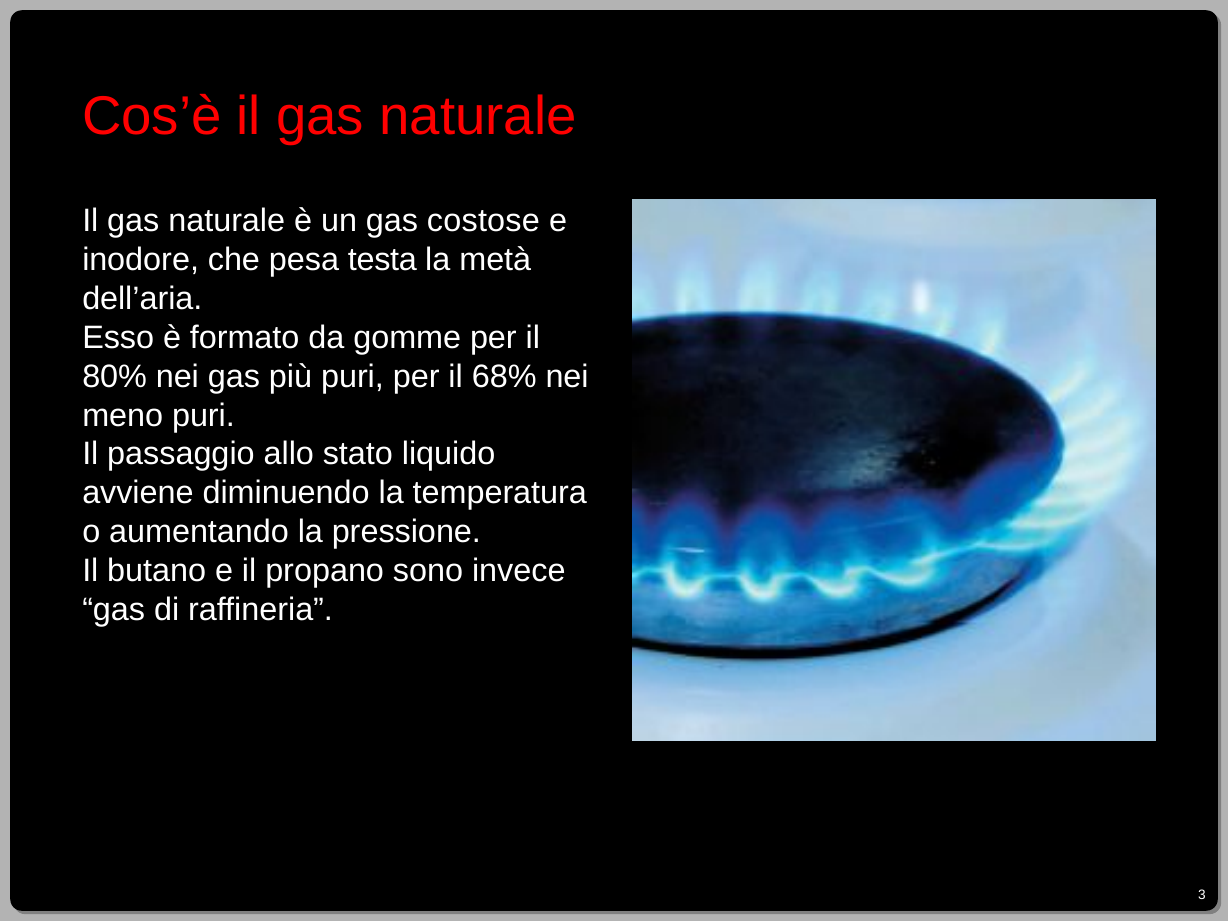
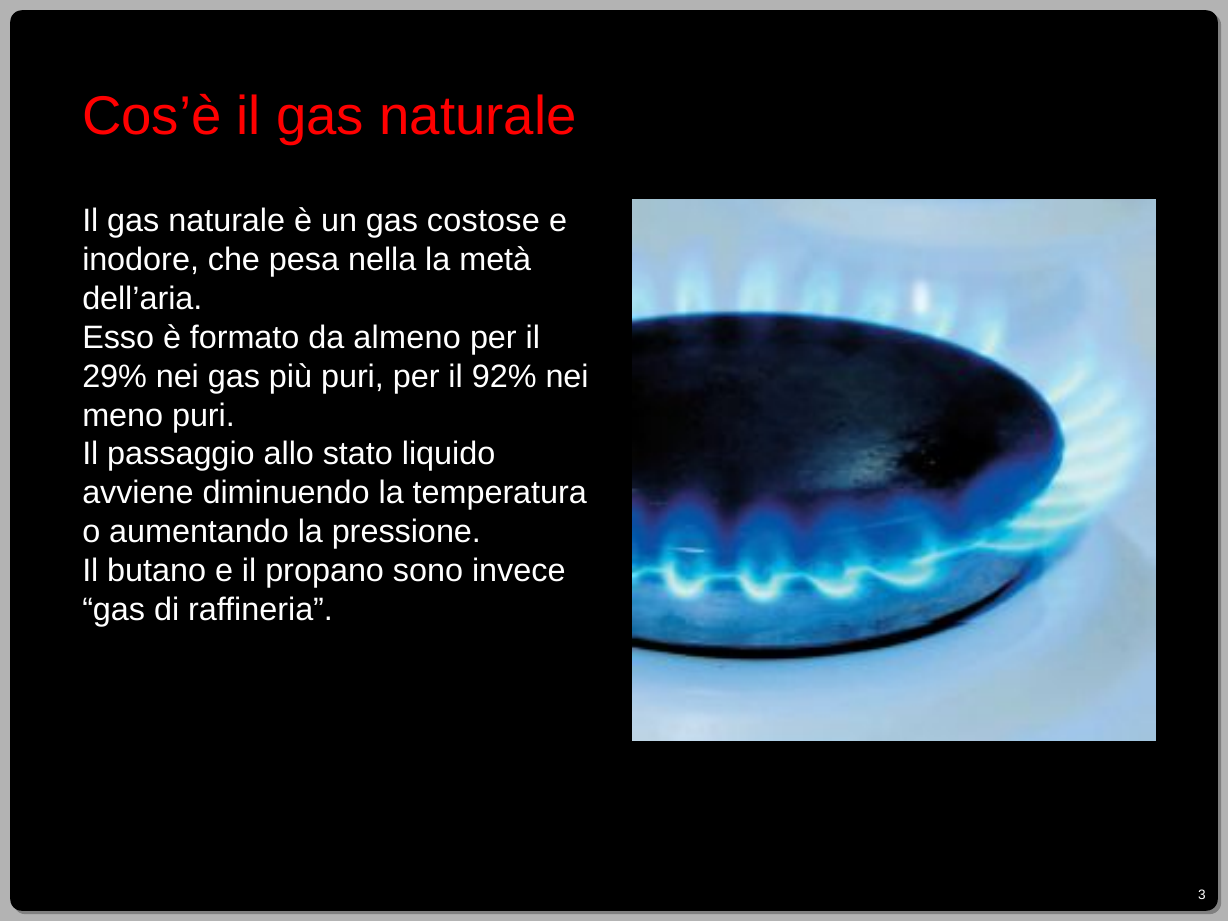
testa: testa -> nella (382, 260)
gomme: gomme -> almeno (407, 338)
80%: 80% -> 29% (115, 377)
68%: 68% -> 92% (504, 377)
